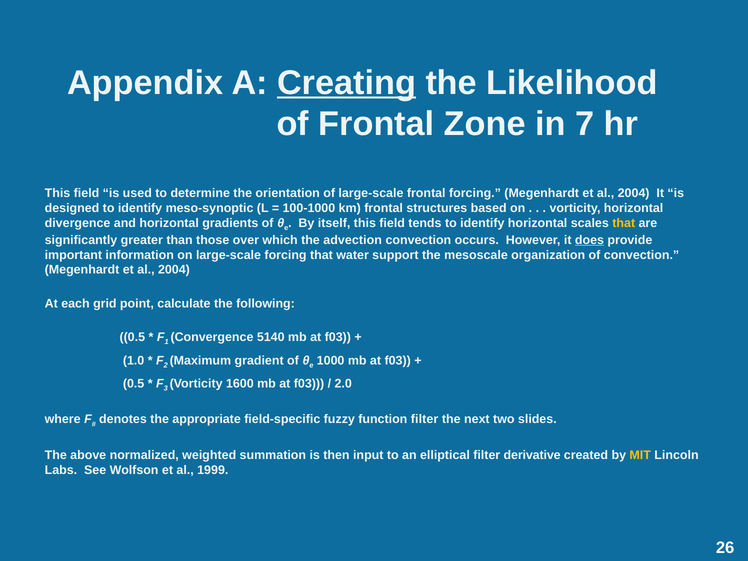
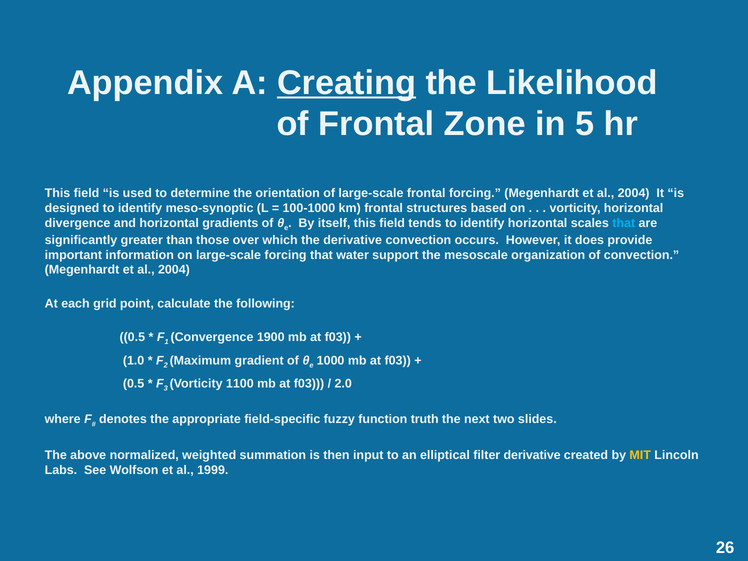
7: 7 -> 5 (585, 124)
that colour: yellow -> light blue (624, 223)
the advection: advection -> derivative (353, 240)
does underline: present -> none (589, 240)
5140: 5140 -> 1900 (271, 337)
1600: 1600 -> 1100 (240, 384)
function filter: filter -> truth (425, 419)
